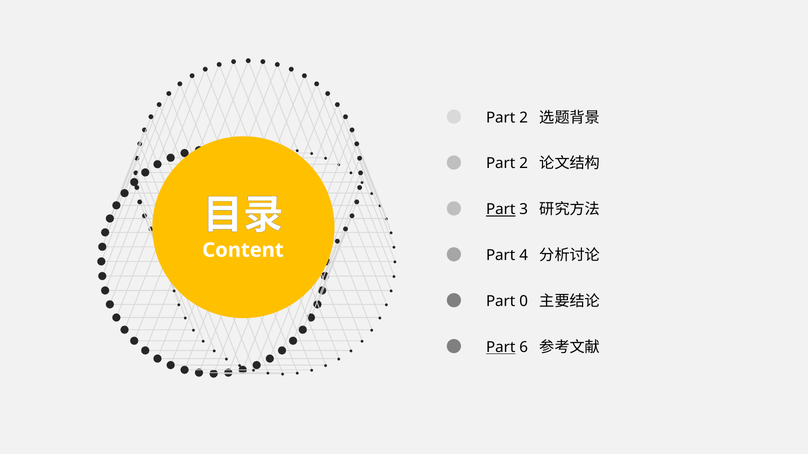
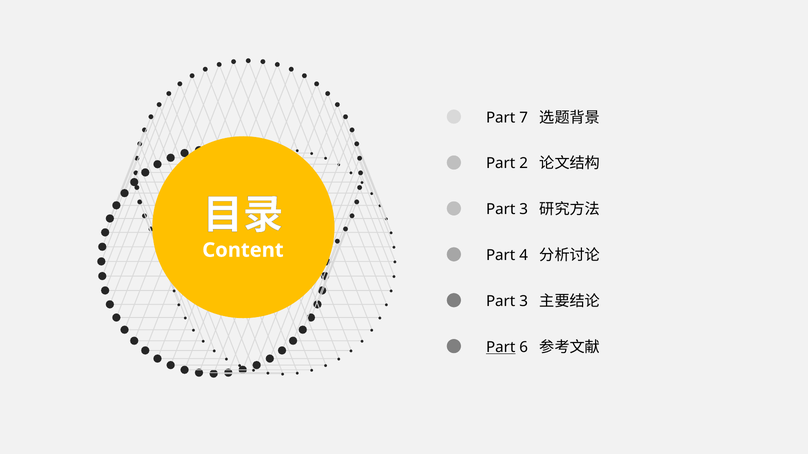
2: 2 -> 7 (524, 118)
Part underline: present -> none (501, 210)
0: 0 -> 3 (524, 302)
